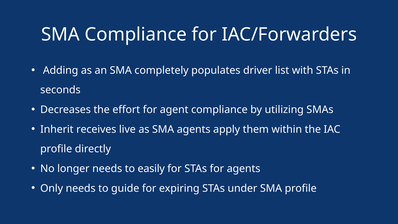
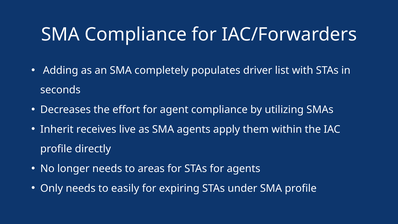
easily: easily -> areas (151, 169)
guide: guide -> easily (125, 188)
